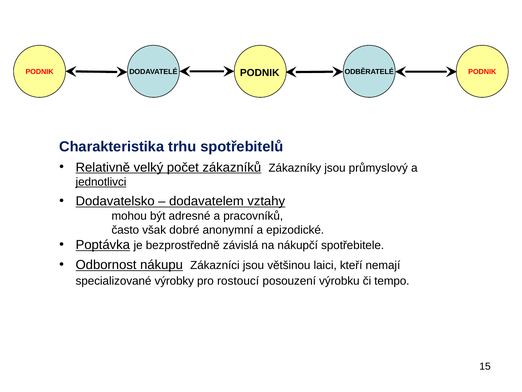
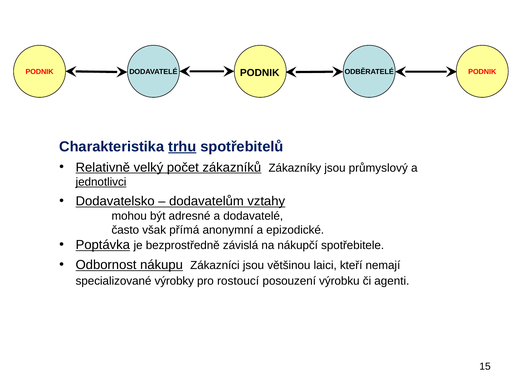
trhu underline: none -> present (182, 146)
dodavatelem: dodavatelem -> dodavatelům (206, 201)
a pracovníků: pracovníků -> dodavatelé (253, 216)
dobré: dobré -> přímá (184, 230)
tempo: tempo -> agenti (392, 281)
